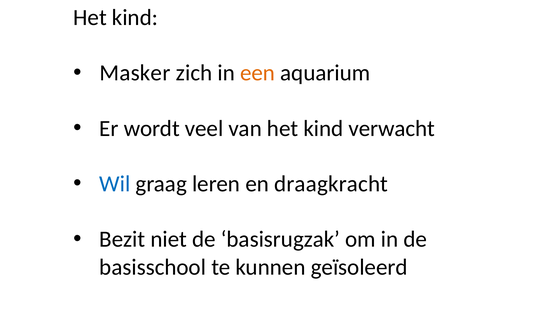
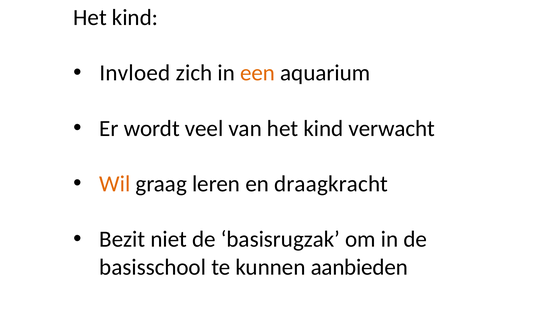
Masker: Masker -> Invloed (135, 73)
Wil colour: blue -> orange (115, 184)
geïsoleerd: geïsoleerd -> aanbieden (359, 267)
